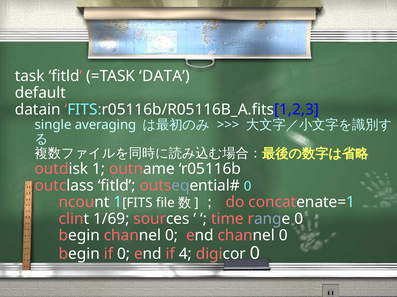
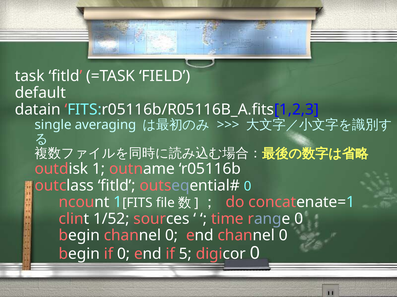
DATA: DATA -> FIELD (165, 76)
1/69: 1/69 -> 1/52 (111, 219)
4: 4 -> 5 (185, 255)
